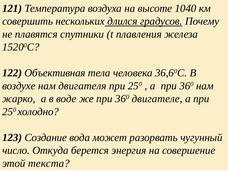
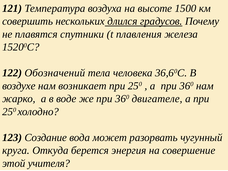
1040: 1040 -> 1500 (186, 8)
Объективная: Объективная -> Обозначений (55, 73)
двигателя: двигателя -> возникает (82, 86)
число: число -> круга (16, 150)
текста: текста -> учителя (49, 163)
